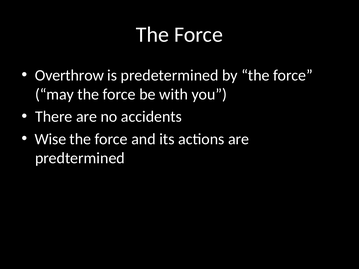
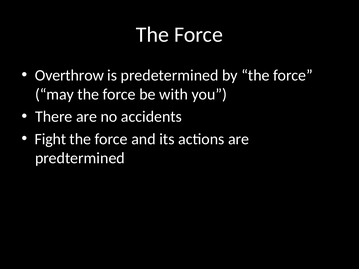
Wise: Wise -> Fight (50, 139)
